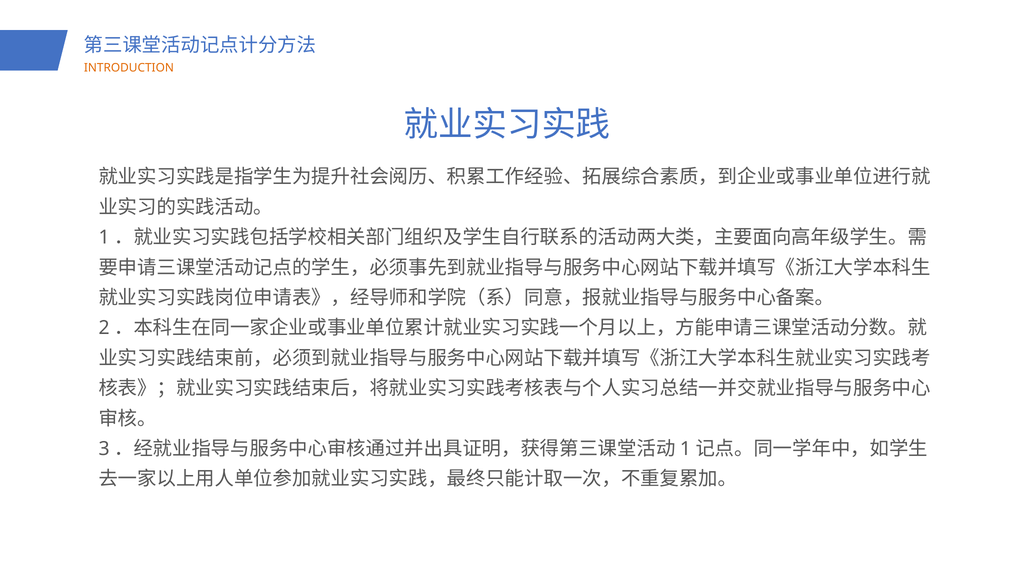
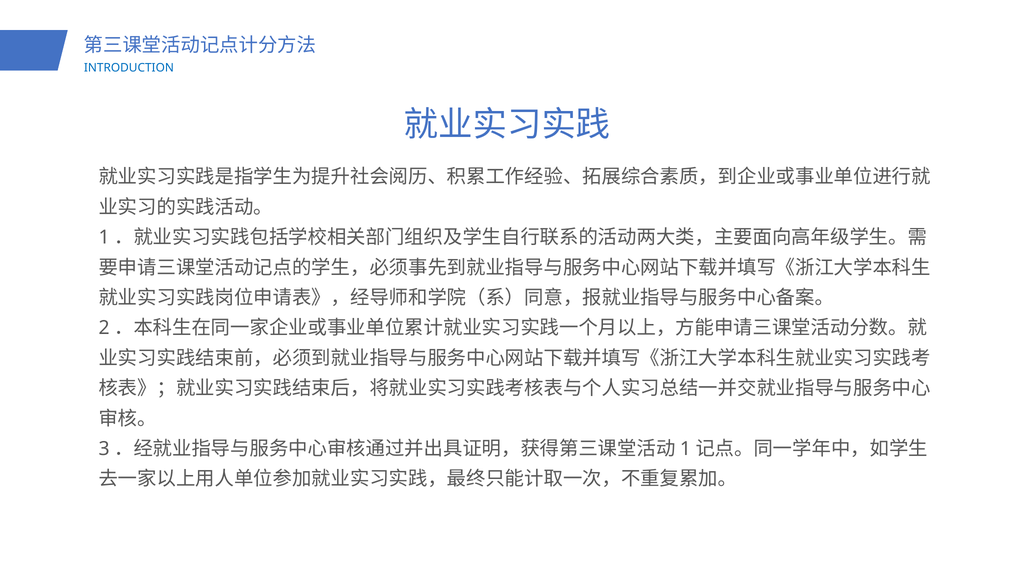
INTRODUCTION colour: orange -> blue (129, 68)
